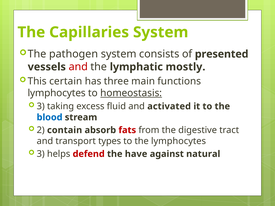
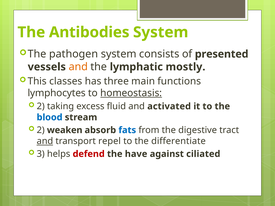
Capillaries: Capillaries -> Antibodies (89, 32)
and colour: red -> orange (78, 67)
certain: certain -> classes (66, 81)
3: 3 -> 2 (41, 106)
contain: contain -> weaken (65, 130)
fats colour: red -> blue (127, 130)
and underline: none -> present (45, 141)
types: types -> repel (110, 141)
the lymphocytes: lymphocytes -> differentiate (178, 141)
natural: natural -> ciliated (203, 154)
